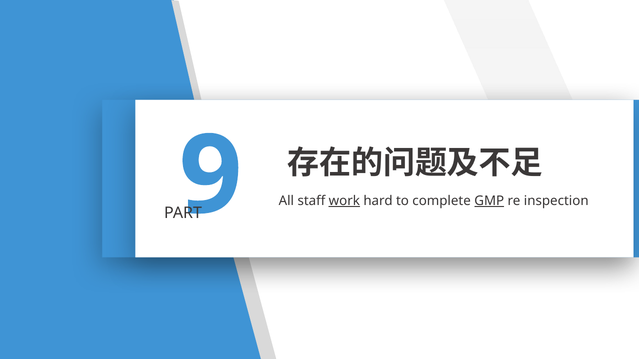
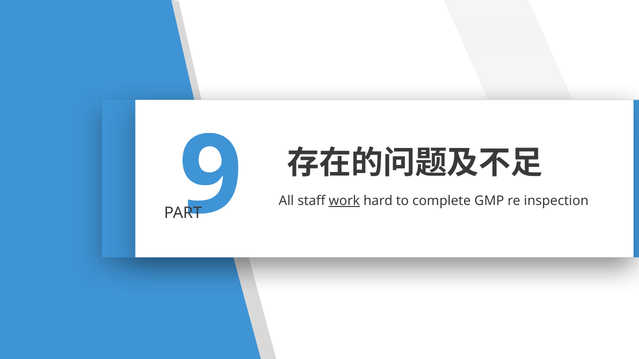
GMP underline: present -> none (489, 201)
